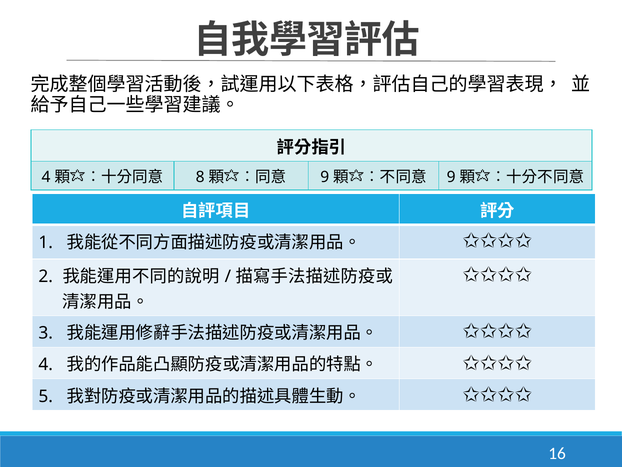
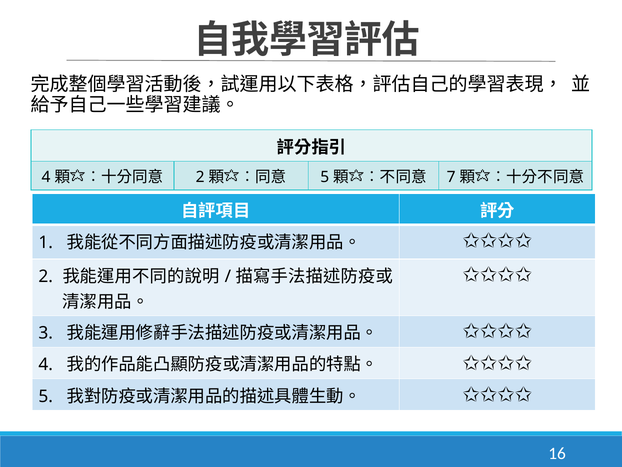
8: 8 -> 2 (200, 177)
9: 9 -> 5 (325, 177)
9: 9 -> 7 (451, 177)
